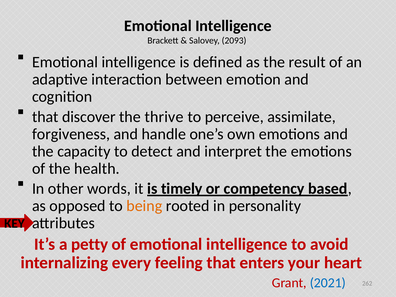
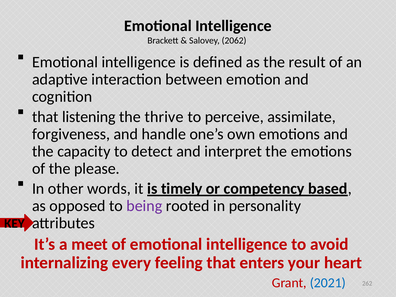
2093: 2093 -> 2062 (234, 41)
discover: discover -> listening (89, 117)
health: health -> please (97, 168)
being colour: orange -> purple (144, 206)
petty: petty -> meet (90, 244)
